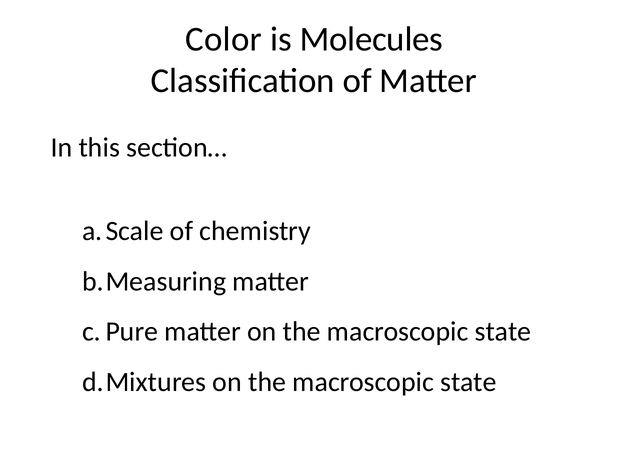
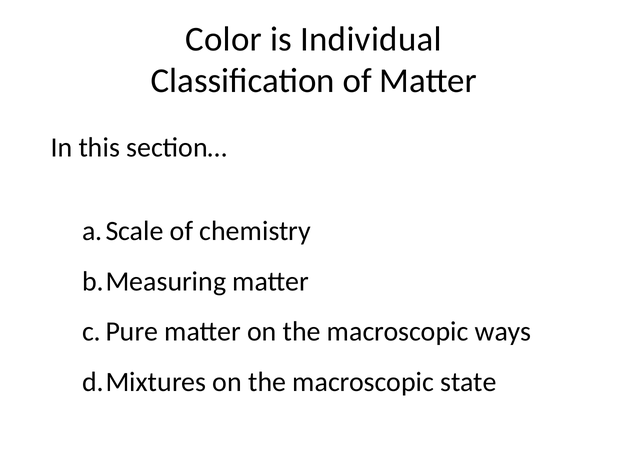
Molecules: Molecules -> Individual (371, 39)
state: state -> ways (503, 332)
